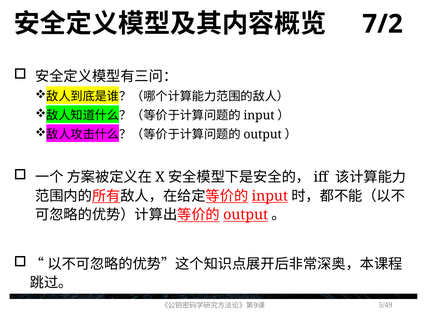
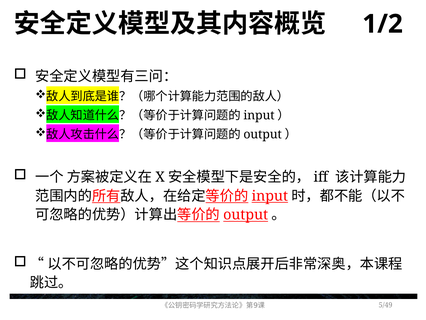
7/2: 7/2 -> 1/2 (383, 24)
